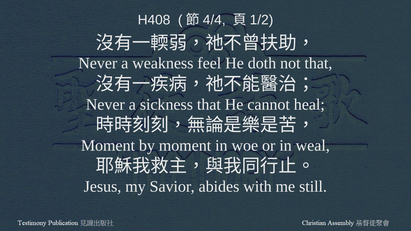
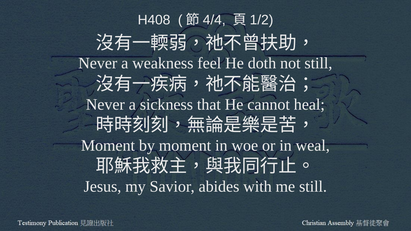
not that: that -> still (318, 63)
